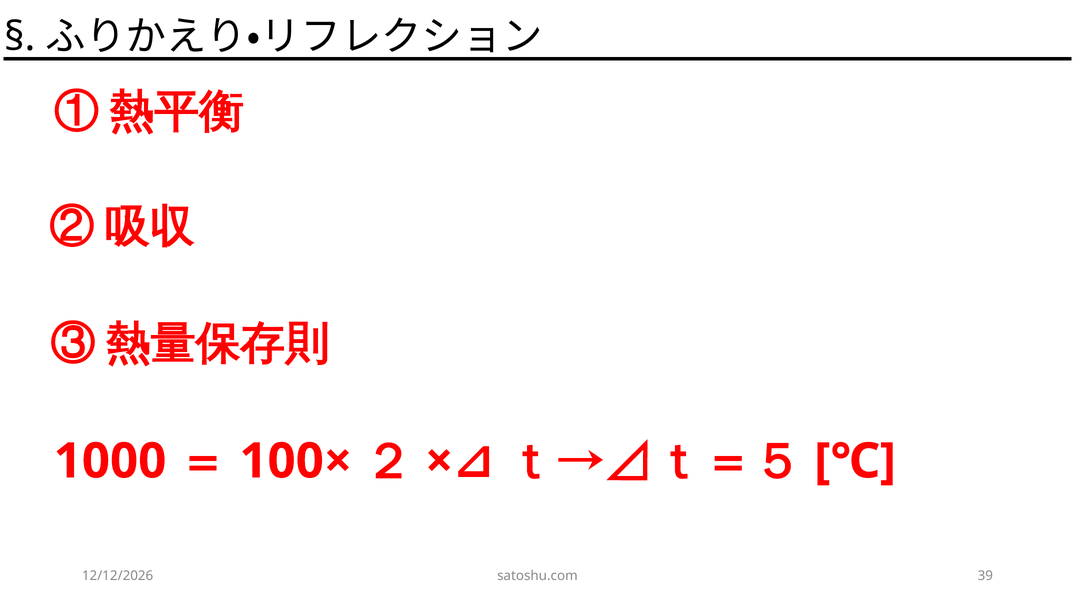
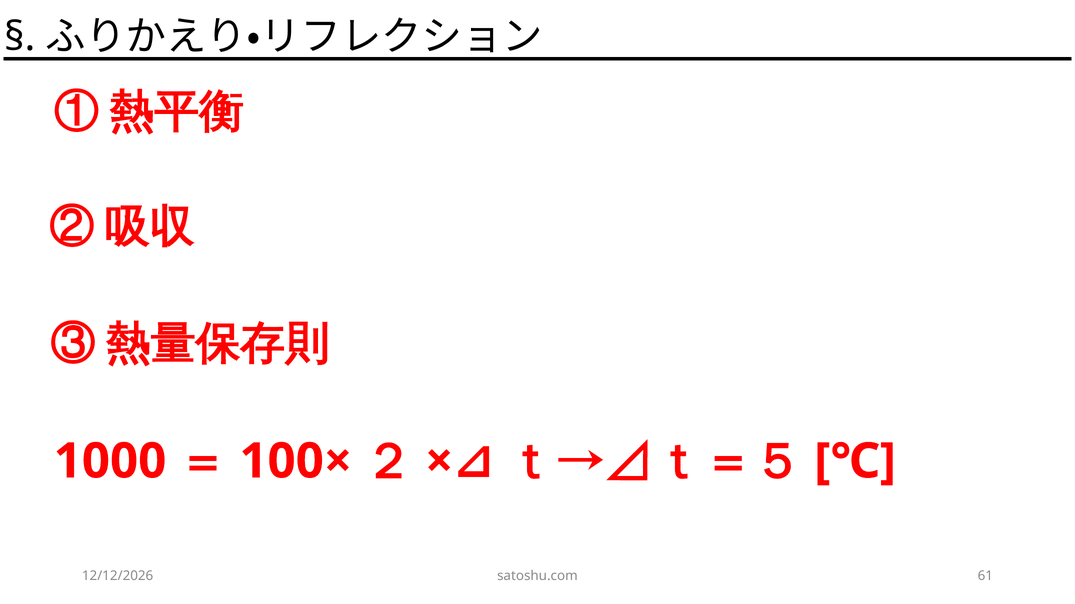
39: 39 -> 61 (985, 576)
